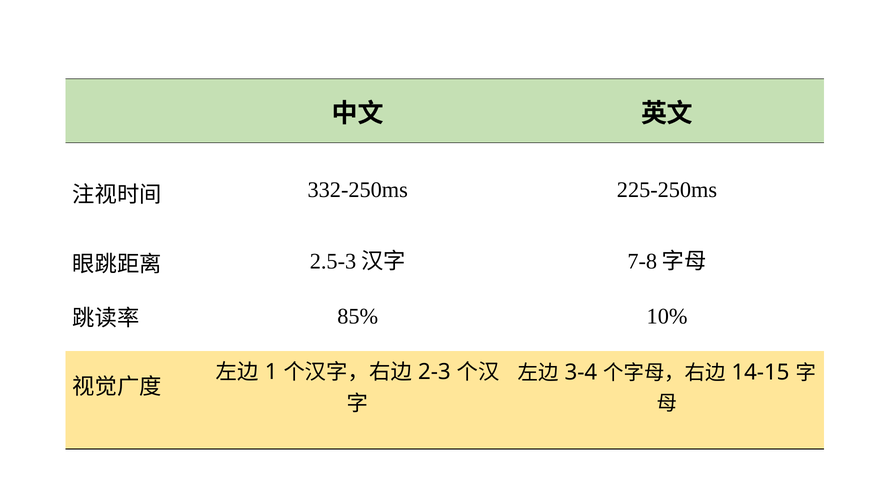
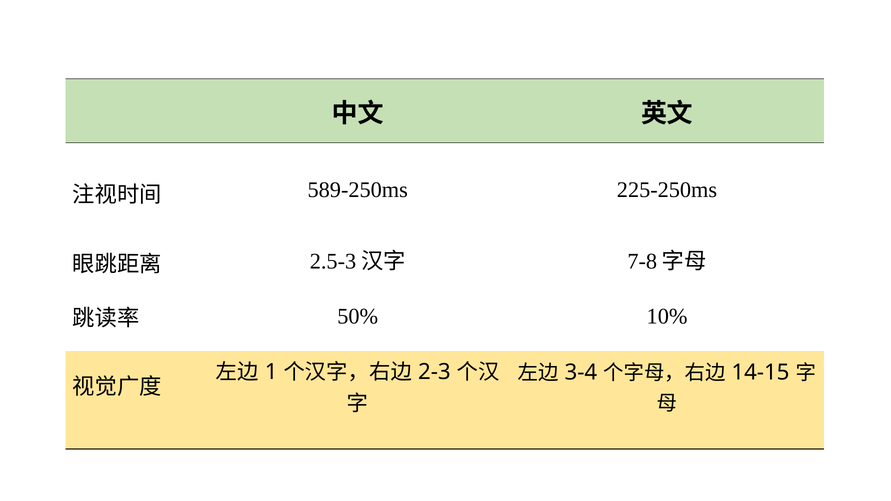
332-250ms: 332-250ms -> 589-250ms (358, 190)
85%: 85% -> 50% (358, 317)
